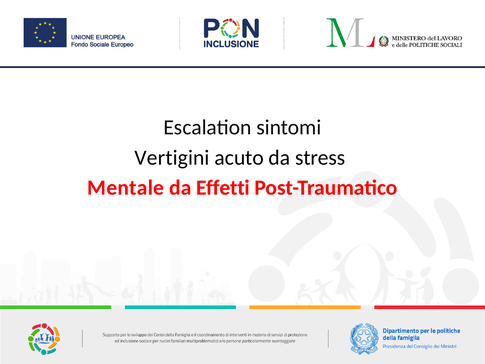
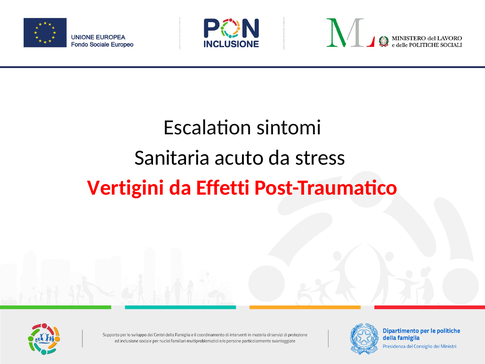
Vertigini: Vertigini -> Sanitaria (172, 157)
Mentale: Mentale -> Vertigini (126, 188)
